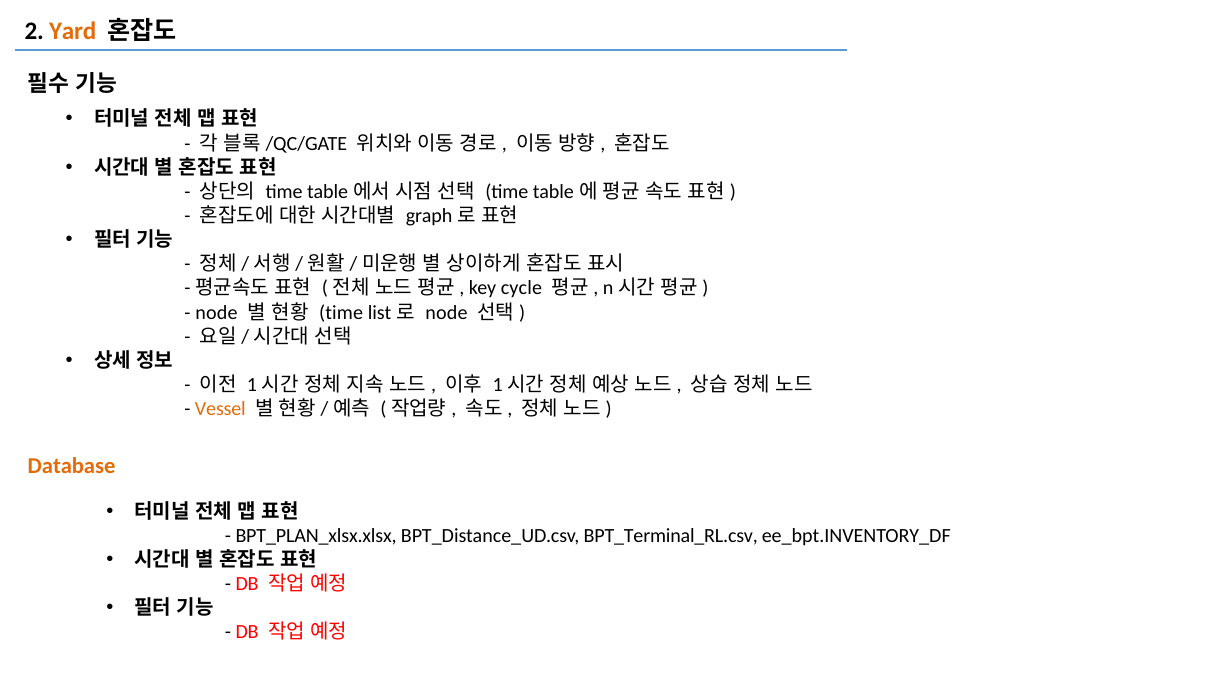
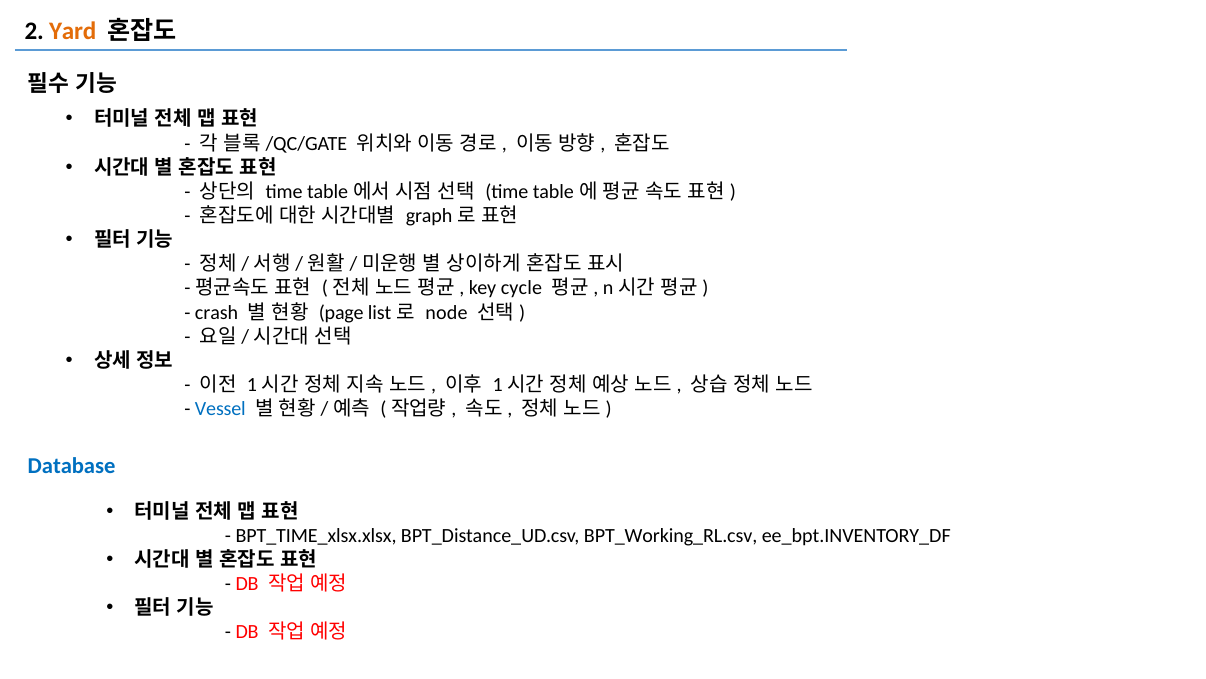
node: node -> crash (217, 312)
time: time -> page (341, 312)
Vessel colour: orange -> blue (220, 409)
Database colour: orange -> blue (72, 466)
BPT_PLAN_xlsx.xlsx: BPT_PLAN_xlsx.xlsx -> BPT_TIME_xlsx.xlsx (316, 535)
BPT_Terminal_RL.csv: BPT_Terminal_RL.csv -> BPT_Working_RL.csv (671, 535)
